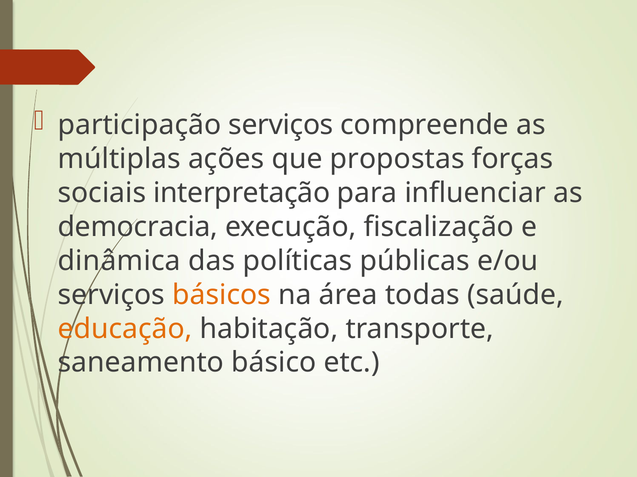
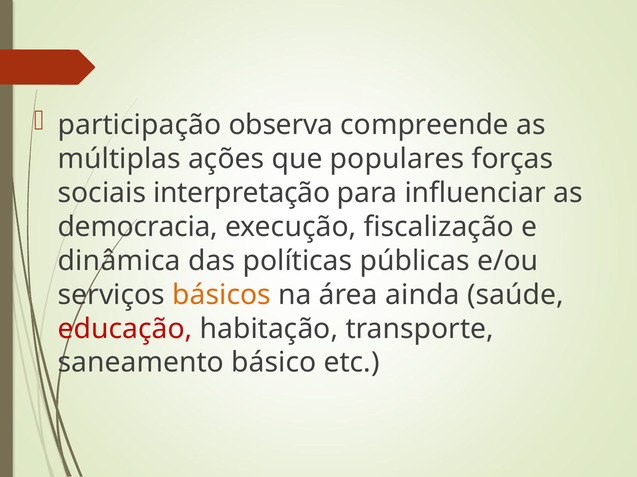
participação serviços: serviços -> observa (281, 125)
propostas: propostas -> populares (397, 159)
todas: todas -> ainda (422, 295)
educação colour: orange -> red (125, 329)
